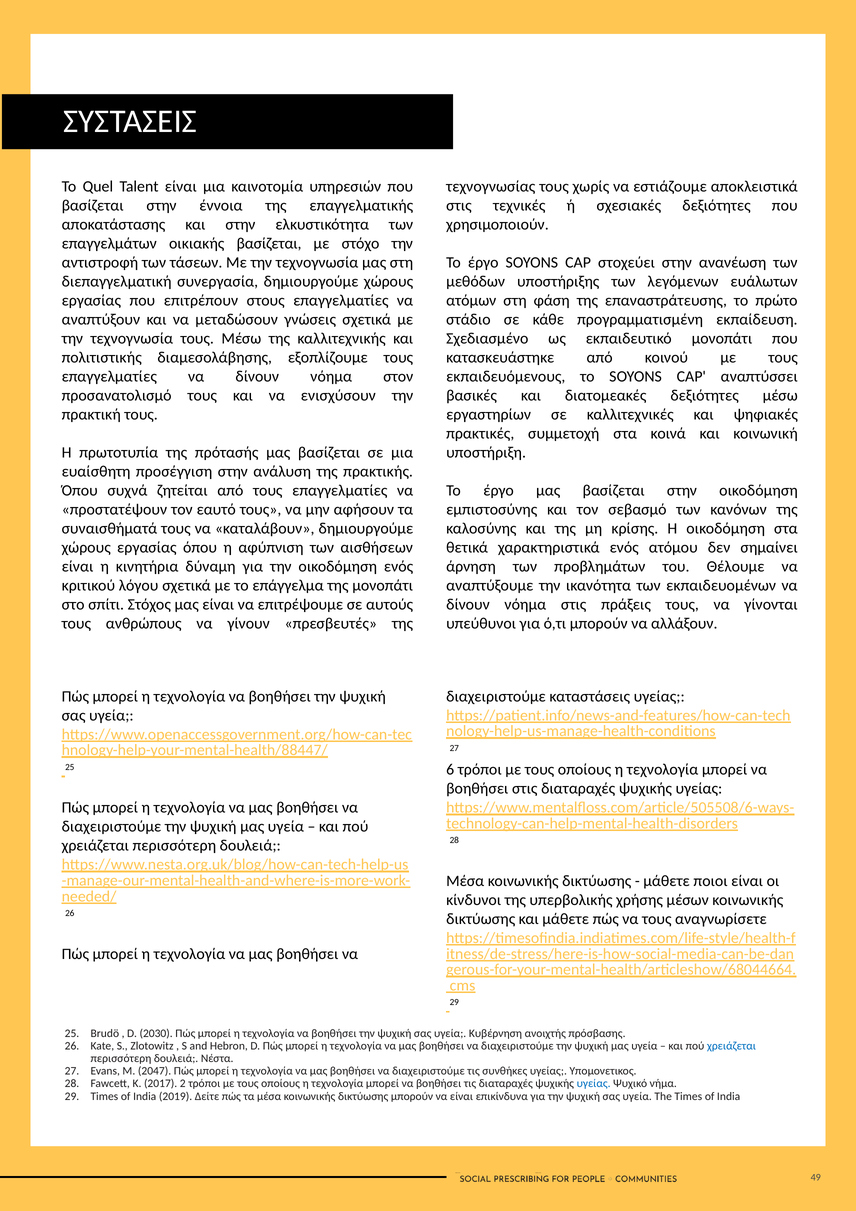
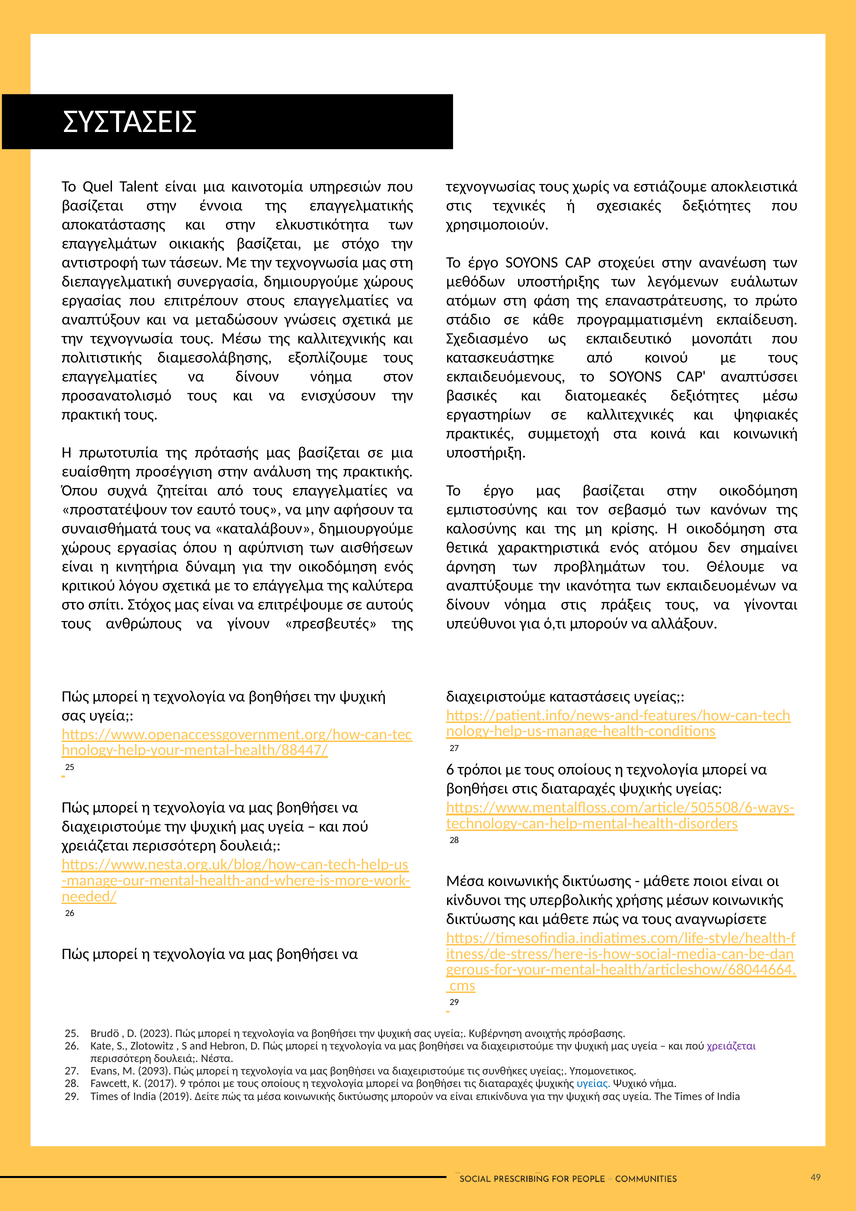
της μονοπάτι: μονοπάτι -> καλύτερα (383, 585)
2030: 2030 -> 2023 (156, 1033)
χρειάζεται colour: blue -> purple (731, 1046)
2047: 2047 -> 2093 (155, 1071)
2: 2 -> 9 (183, 1083)
